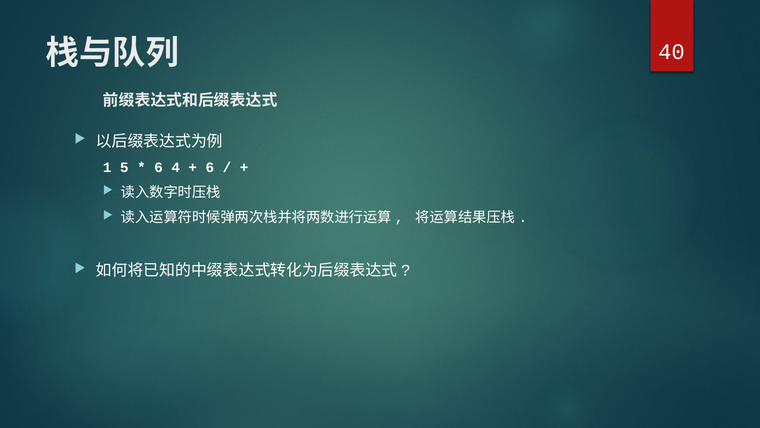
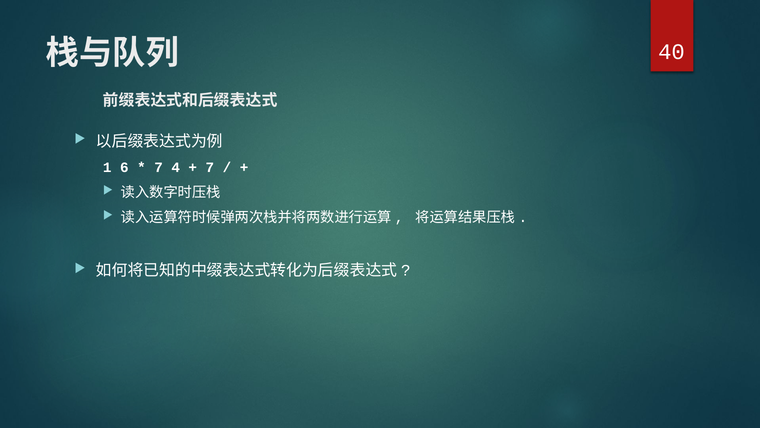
5: 5 -> 6 (124, 167)
6: 6 -> 7 (159, 167)
6: 6 -> 7 (210, 167)
